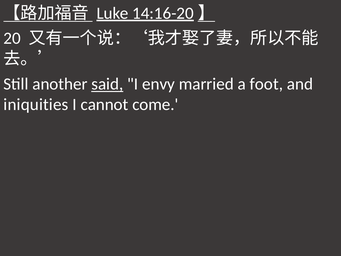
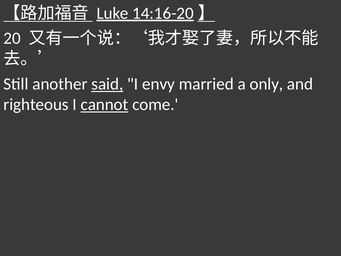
foot: foot -> only (266, 84)
iniquities: iniquities -> righteous (36, 104)
cannot underline: none -> present (104, 104)
